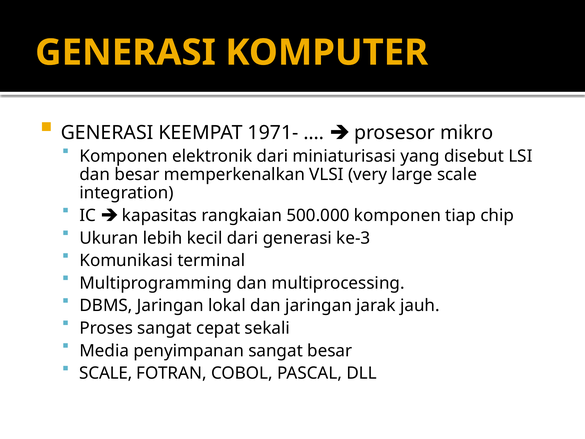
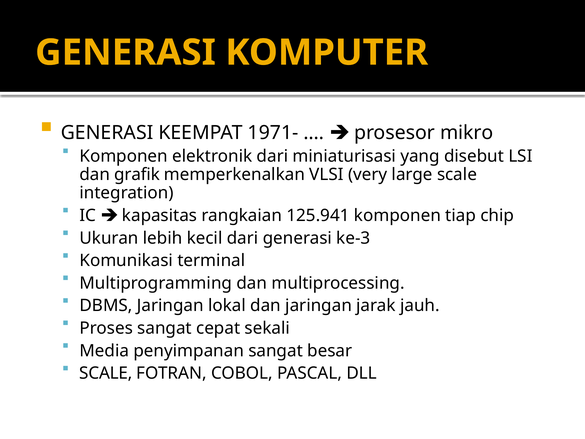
dan besar: besar -> grafik (137, 174)
500.000: 500.000 -> 125.941 (318, 215)
